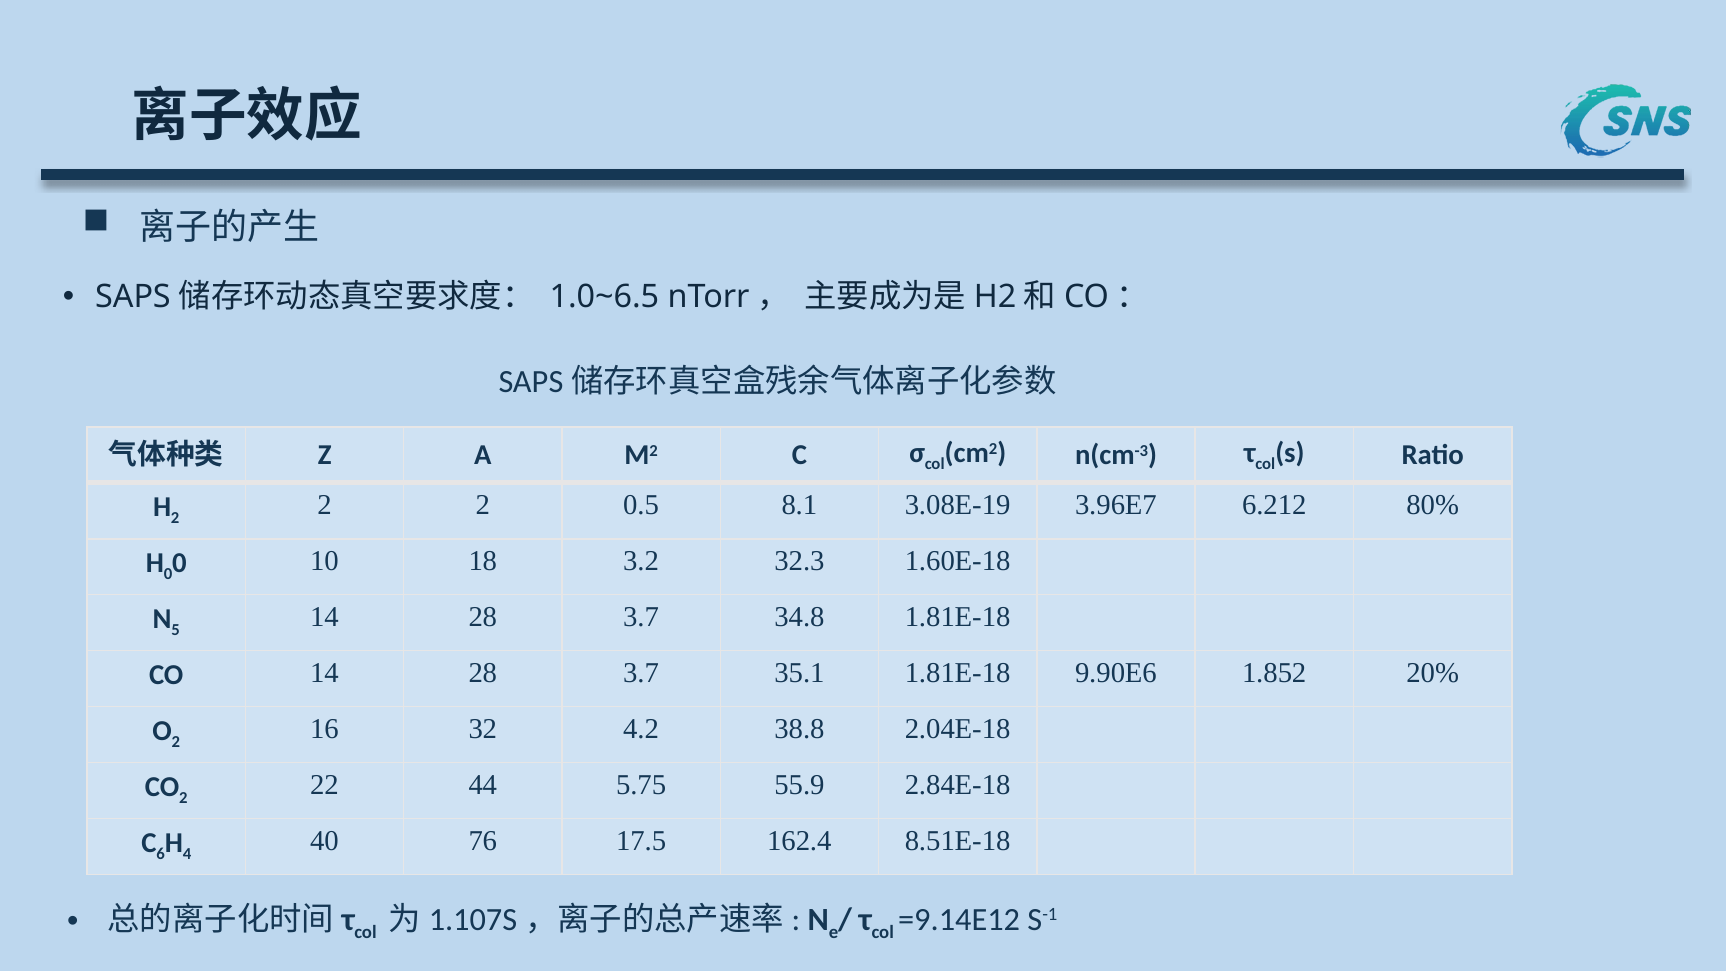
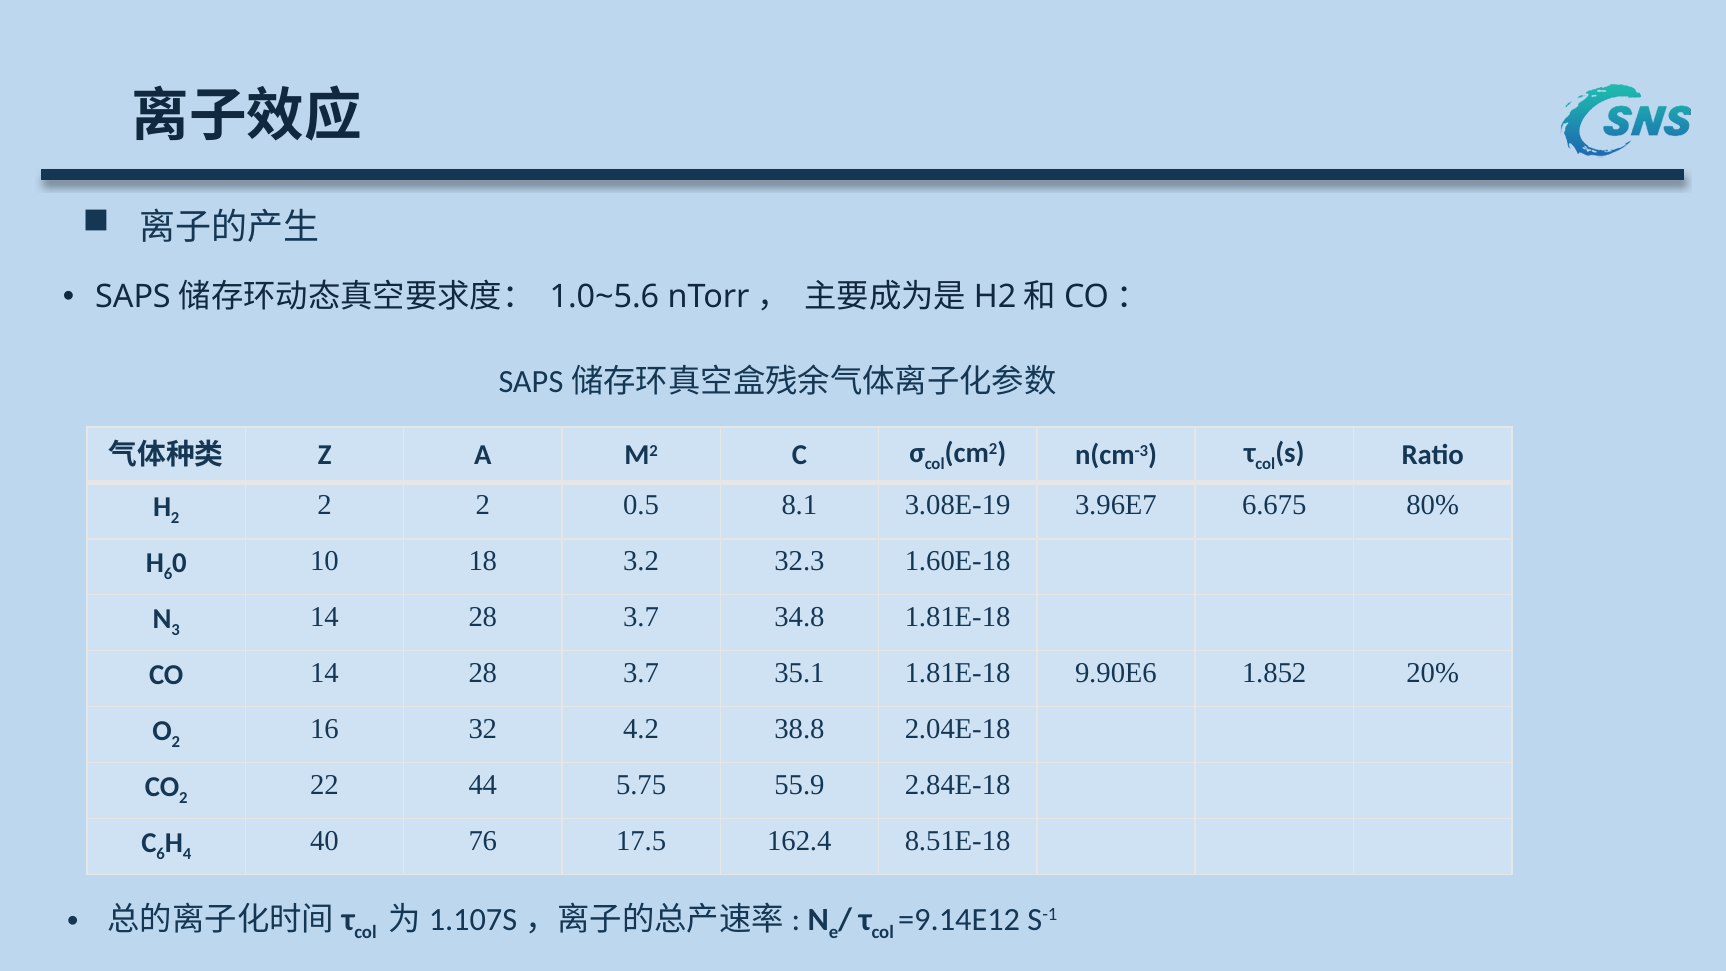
1.0~6.5: 1.0~6.5 -> 1.0~5.6 (604, 297)
6.212: 6.212 -> 6.675 (1274, 505)
0: 0 -> 6 (168, 574)
5: 5 -> 3 (176, 630)
